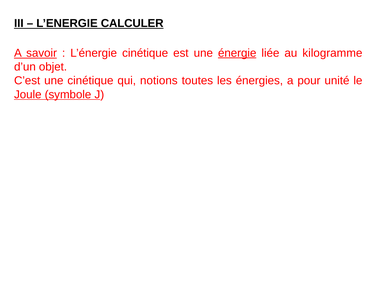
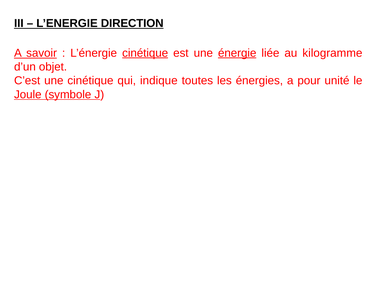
CALCULER: CALCULER -> DIRECTION (132, 23)
cinétique underline: none -> present (145, 53)
notions: notions -> indique (159, 81)
